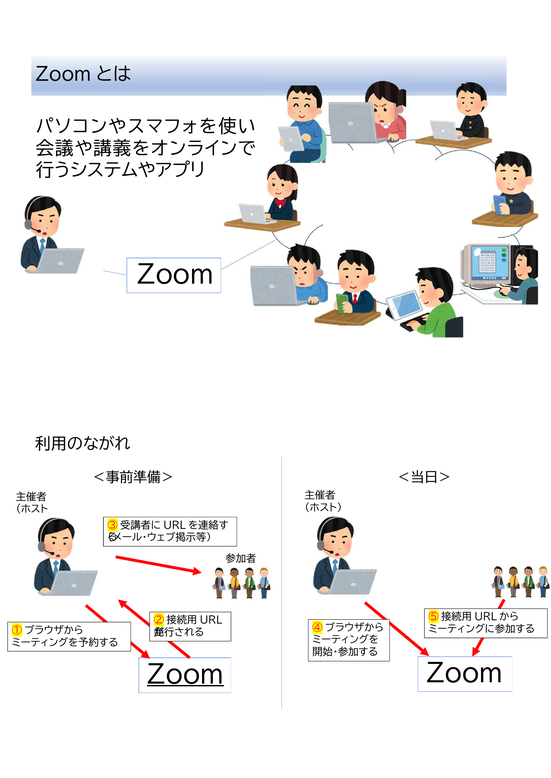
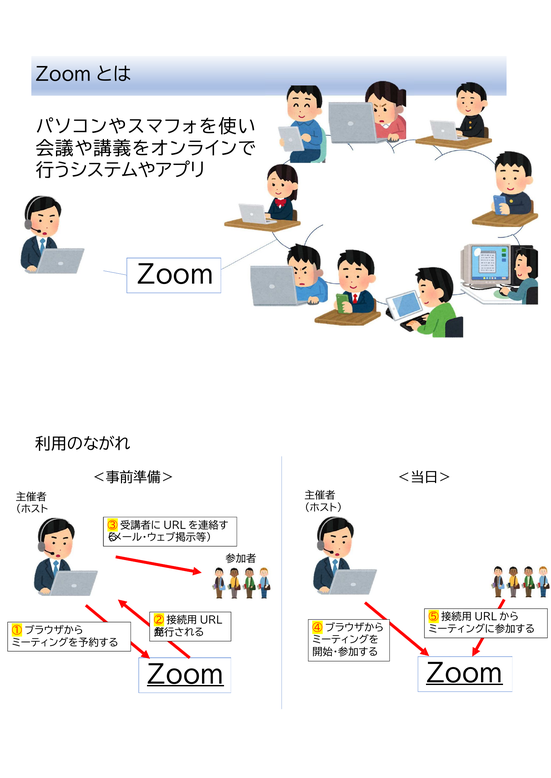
Zoom underline: none -> present (465, 674)
